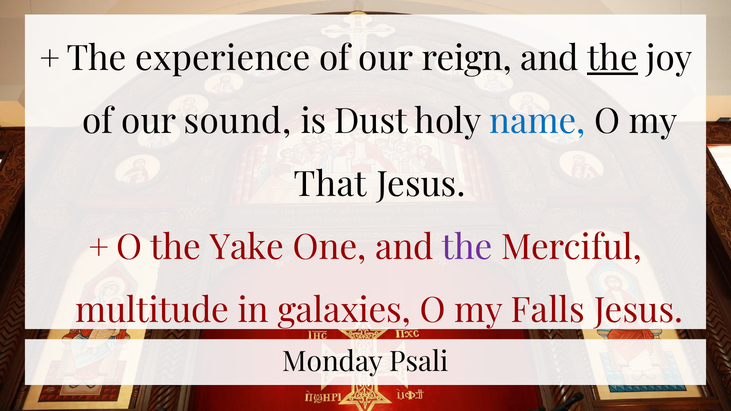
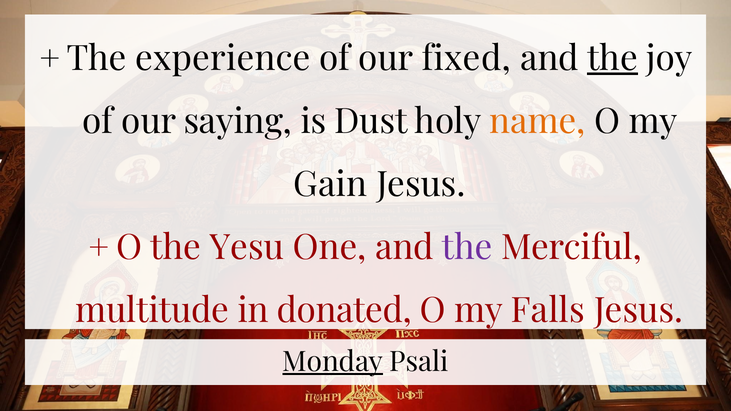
reign: reign -> fixed (466, 59)
sound: sound -> saying (238, 122)
name colour: blue -> orange (537, 122)
That: That -> Gain (330, 185)
Yake: Yake -> Yesu (247, 248)
galaxies: galaxies -> donated (344, 311)
Monday underline: none -> present (333, 362)
